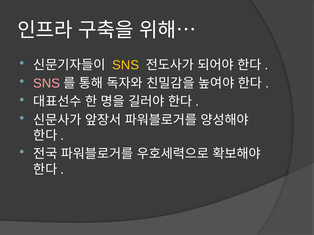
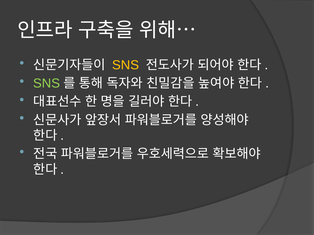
SNS colour: pink -> light green (47, 84)
